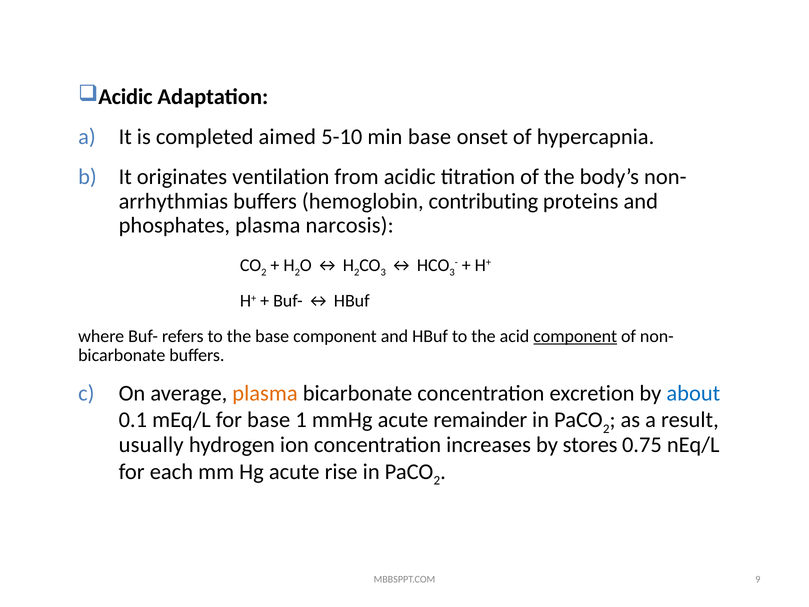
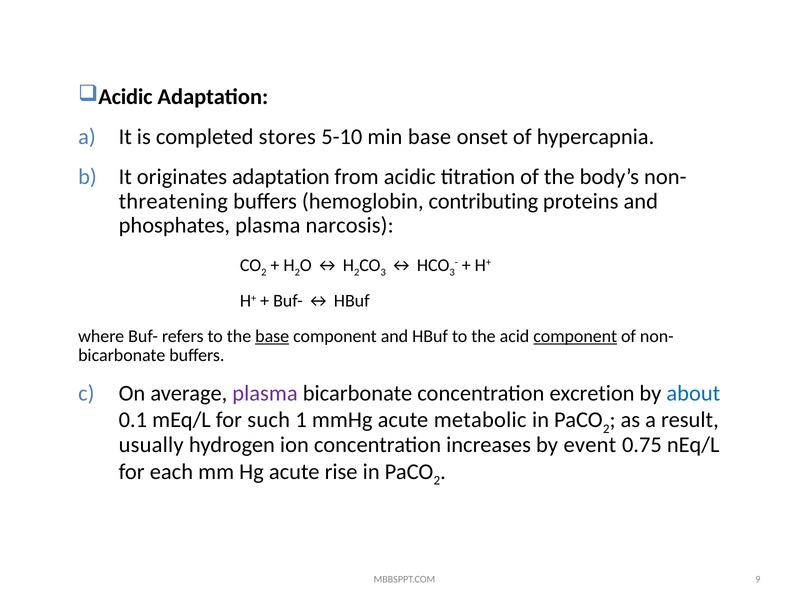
aimed: aimed -> stores (287, 137)
originates ventilation: ventilation -> adaptation (281, 177)
arrhythmias: arrhythmias -> threatening (173, 201)
base underline: none -> present (272, 336)
plasma colour: orange -> purple (265, 393)
for base: base -> such (269, 420)
remainder: remainder -> metabolic (480, 420)
stores: stores -> event (590, 445)
